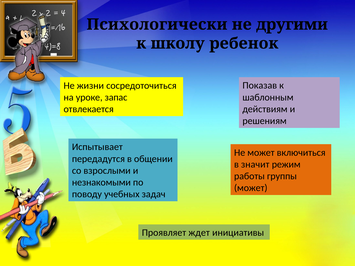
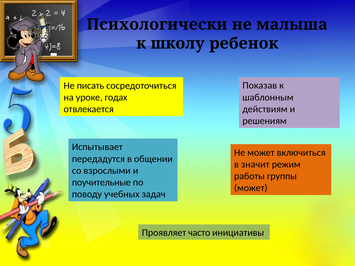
другими: другими -> малыша (292, 24)
жизни: жизни -> писать (90, 86)
запас: запас -> годах (116, 97)
незнакомыми: незнакомыми -> поучительные (101, 183)
ждет: ждет -> часто (199, 233)
